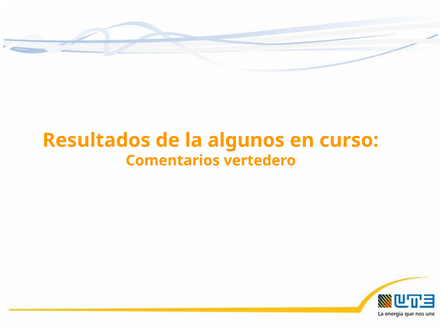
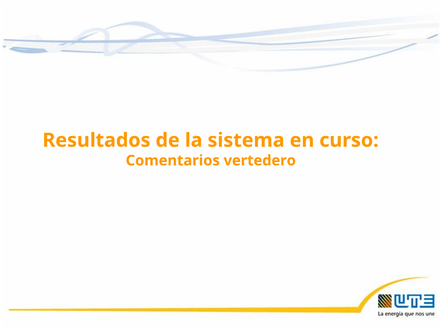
algunos: algunos -> sistema (246, 141)
